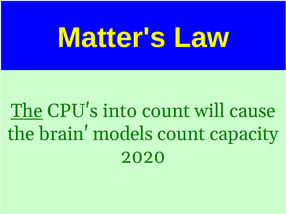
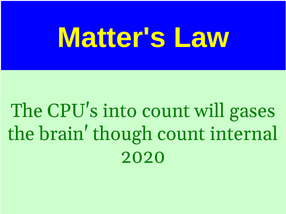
The underline: present -> none (27, 111)
cause: cause -> gases (252, 111)
models: models -> though (123, 134)
capacity: capacity -> internal (244, 134)
